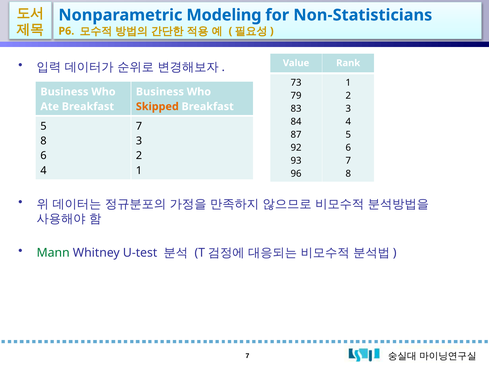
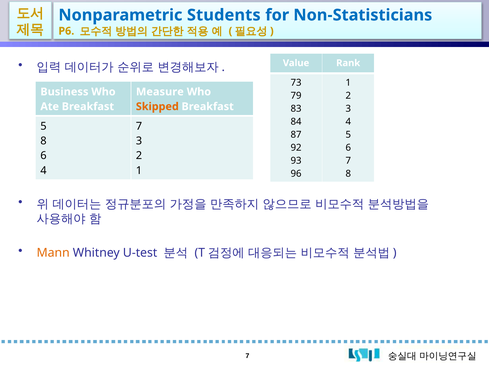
Modeling: Modeling -> Students (224, 15)
Business: Business -> Measure (160, 92)
Mann colour: green -> orange (53, 253)
